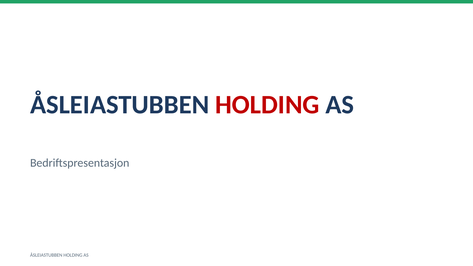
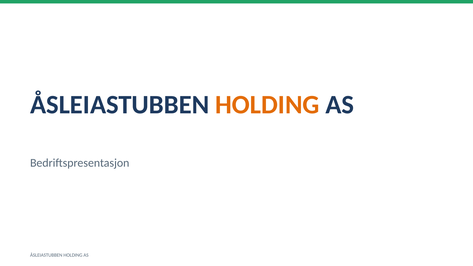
HOLDING colour: red -> orange (267, 105)
